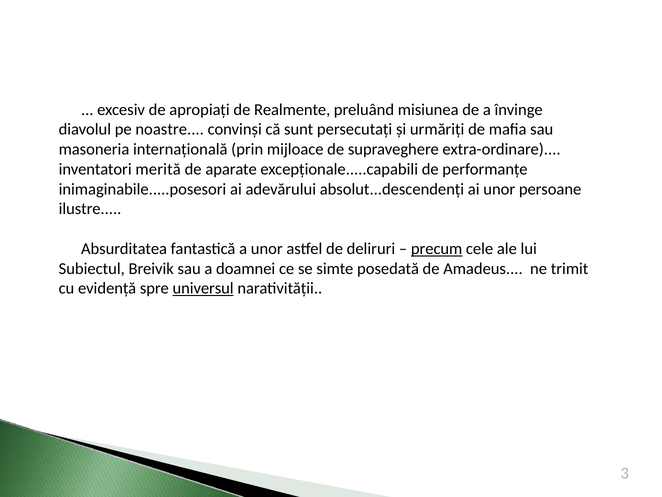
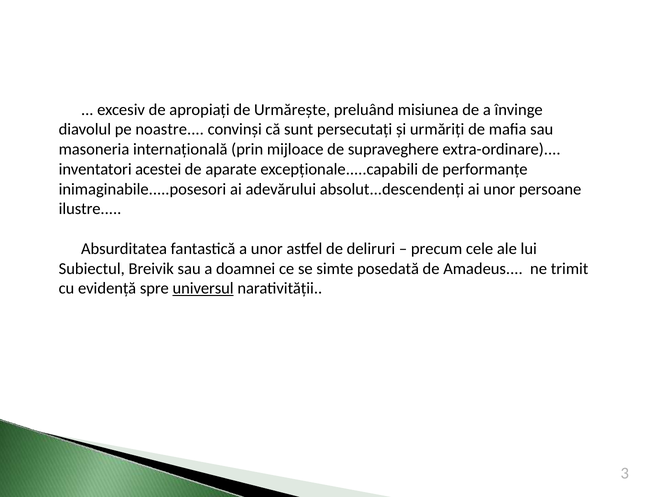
Realmente: Realmente -> Urmărește (292, 110)
merită: merită -> acestei (158, 169)
precum underline: present -> none (437, 249)
